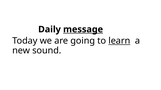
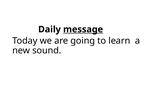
learn underline: present -> none (119, 41)
